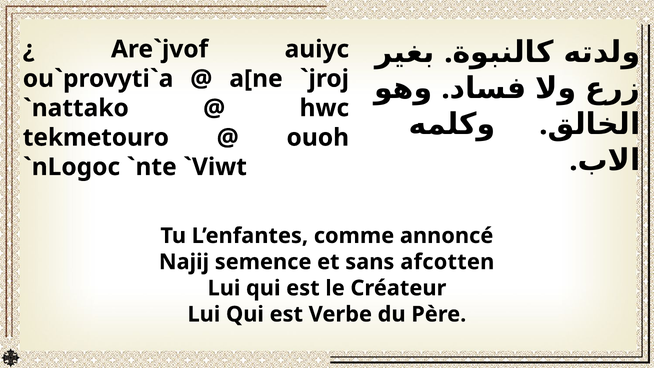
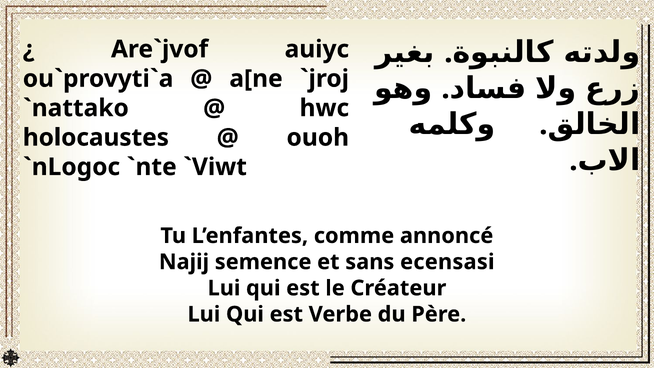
tekmetouro: tekmetouro -> holocaustes (96, 138)
afcotten: afcotten -> ecensasi (447, 262)
